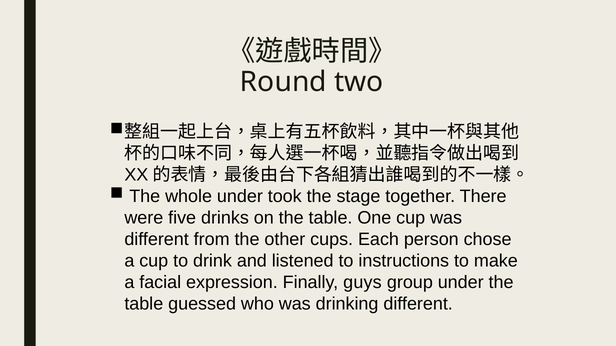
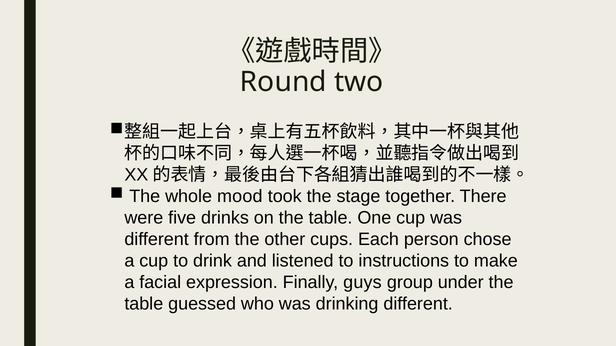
whole under: under -> mood (240, 197)
